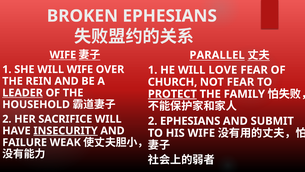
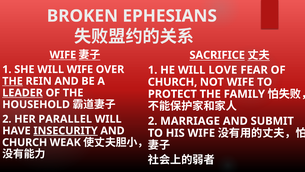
PARALLEL: PARALLEL -> SACRIFICE (217, 55)
THE underline: none -> present (13, 81)
NOT FEAR: FEAR -> WIFE (240, 82)
PROTECT underline: present -> none (172, 94)
SACRIFICE: SACRIFICE -> PARALLEL (65, 119)
2 EPHESIANS: EPHESIANS -> MARRIAGE (190, 121)
FAILURE: FAILURE -> CHURCH (25, 142)
